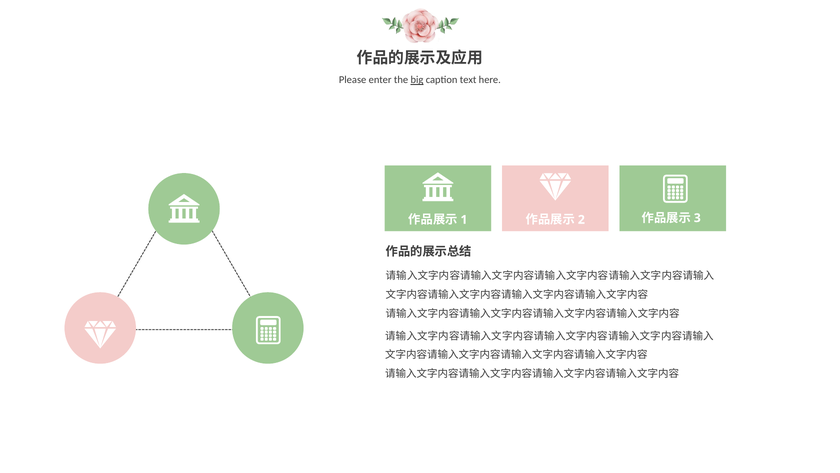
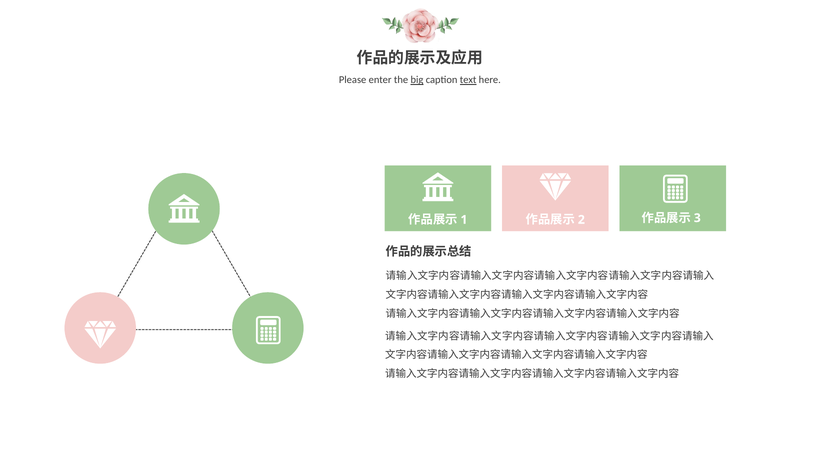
text underline: none -> present (468, 80)
